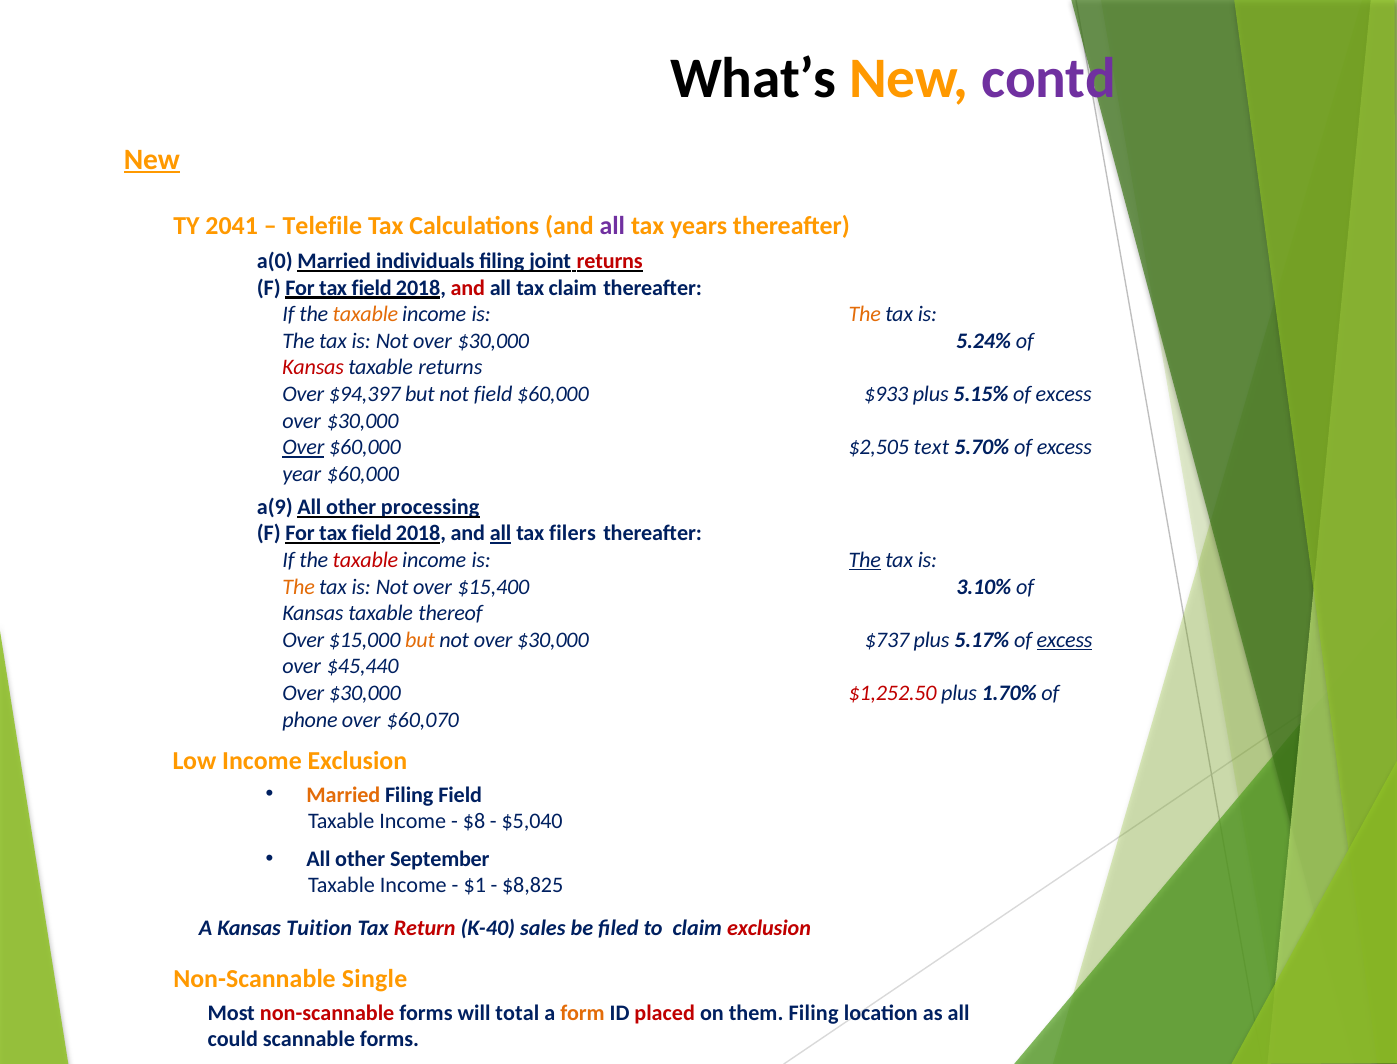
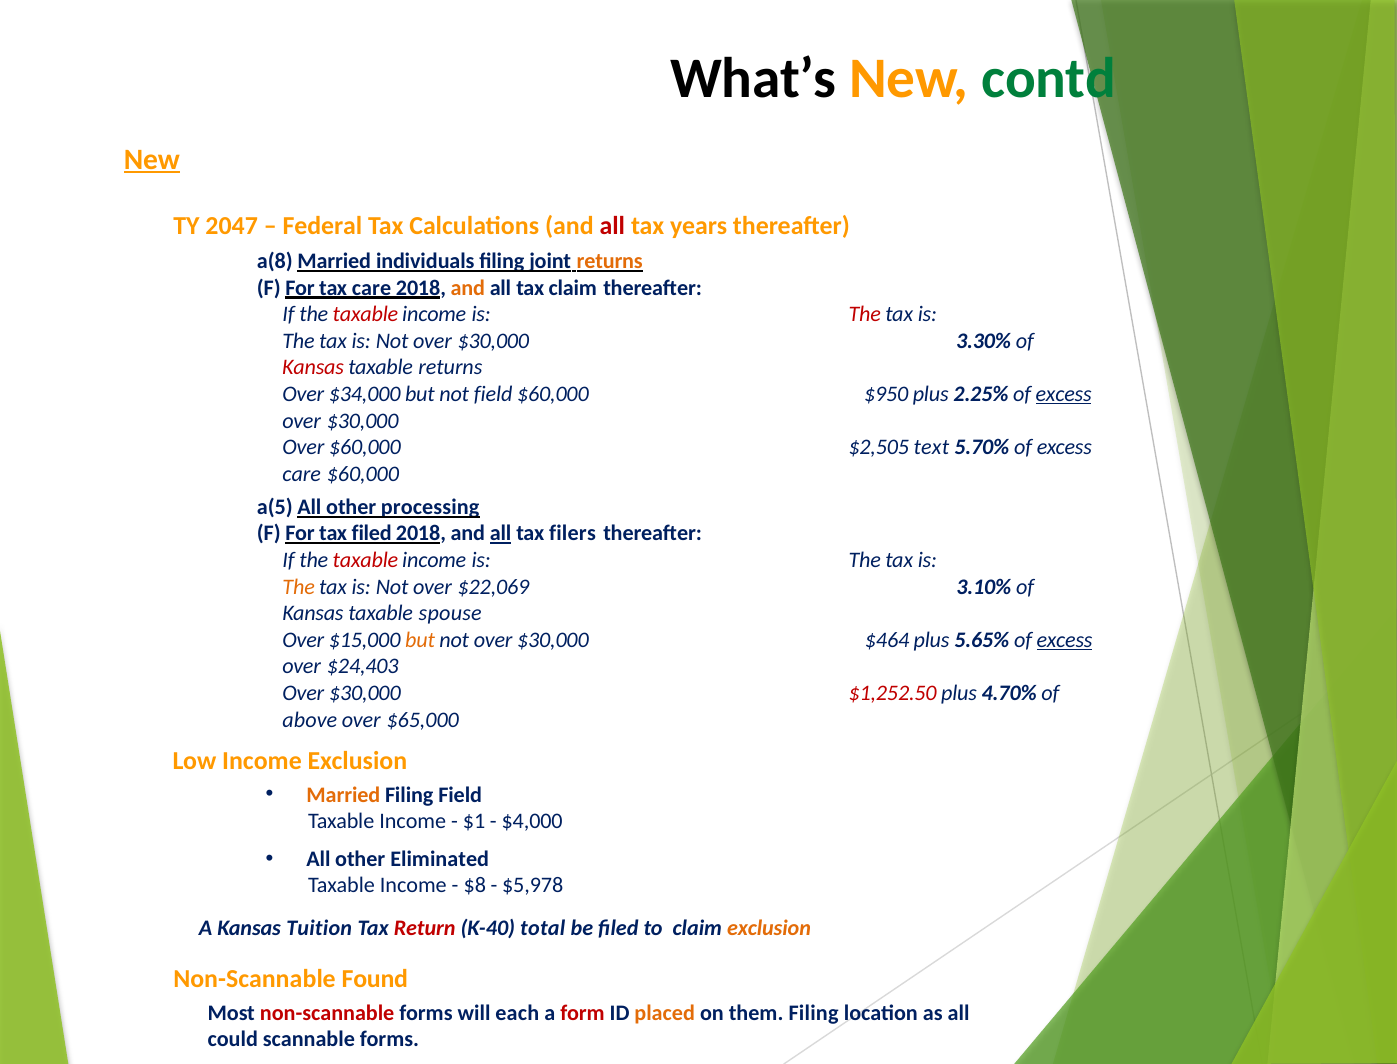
contd colour: purple -> green (1049, 79)
2041: 2041 -> 2047 (232, 226)
Telefile: Telefile -> Federal (322, 226)
all colour: purple -> red (612, 226)
a(0: a(0 -> a(8 (275, 261)
returns colour: red -> orange (610, 261)
field: field -> care (372, 288)
and colour: red -> orange (468, 288)
taxable colour: orange -> red (365, 314)
The colour: orange -> red (865, 314)
5.24%: 5.24% -> 3.30% (984, 341)
$94,397: $94,397 -> $34,000 (365, 394)
$933: $933 -> $950 (886, 394)
5.15%: 5.15% -> 2.25% (981, 394)
excess underline: none -> present (1064, 394)
Over underline: present -> none (303, 448)
year: year -> care (302, 474)
a(9: a(9 -> a(5 (275, 507)
field: field -> filed (372, 534)
The underline: present -> none (865, 560)
$15,400: $15,400 -> $22,069 (494, 587)
thereof: thereof -> spouse (450, 614)
$737: $737 -> $464 (887, 640)
5.17%: 5.17% -> 5.65% (982, 640)
$45,440: $45,440 -> $24,403 (363, 667)
1.70%: 1.70% -> 4.70% (1009, 693)
phone: phone -> above (310, 720)
$60,070: $60,070 -> $65,000 (423, 720)
$8: $8 -> $1 (474, 822)
$5,040: $5,040 -> $4,000 (532, 822)
September: September -> Eliminated (440, 859)
$1: $1 -> $8 (475, 886)
$8,825: $8,825 -> $5,978 (533, 886)
sales: sales -> total (543, 928)
exclusion colour: red -> orange (769, 928)
Single: Single -> Found (375, 979)
total: total -> each (517, 1013)
form colour: orange -> red (583, 1013)
placed colour: red -> orange (665, 1013)
